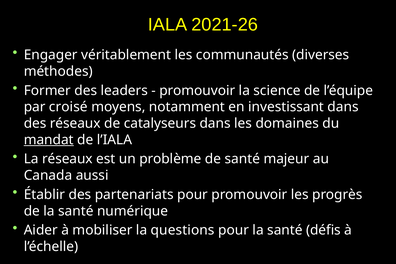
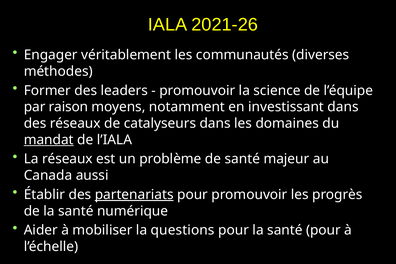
croisé: croisé -> raison (68, 107)
partenariats underline: none -> present (134, 195)
santé défis: défis -> pour (323, 230)
